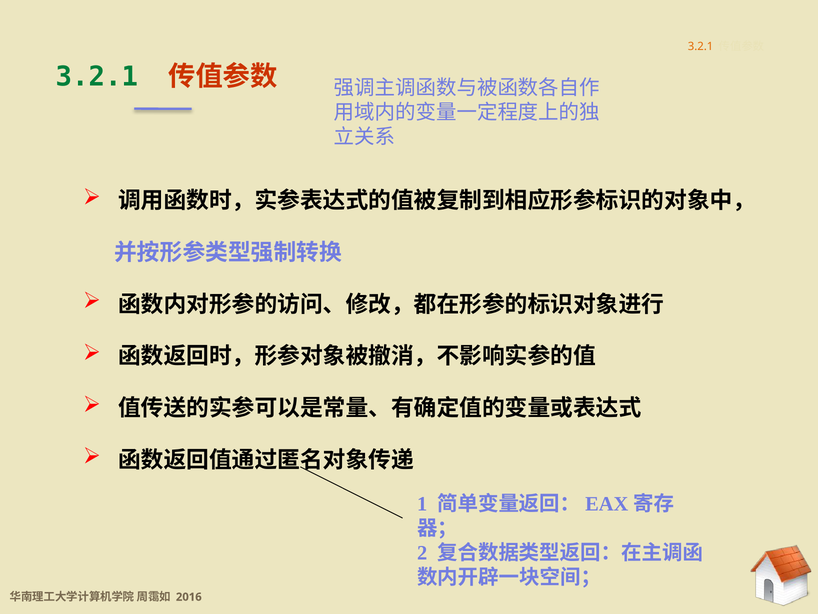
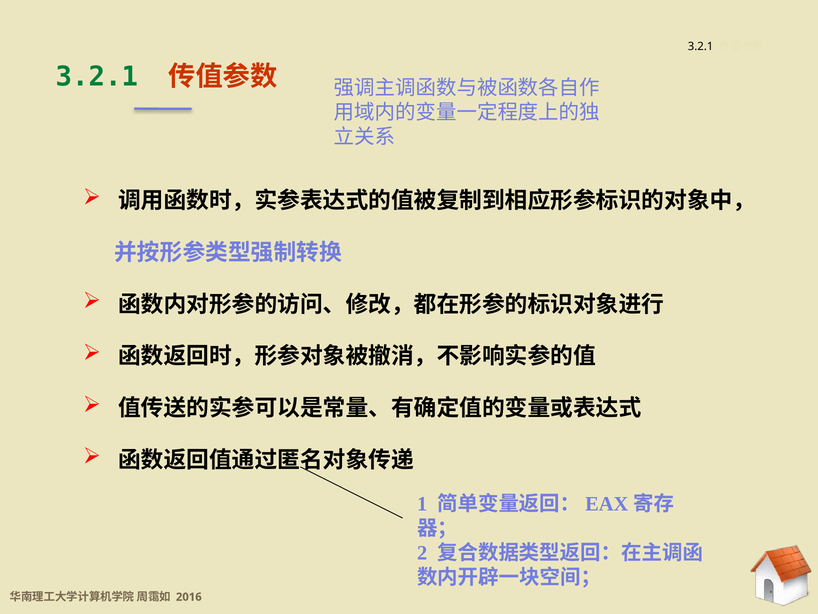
3.2.1 colour: orange -> black (701, 46)
